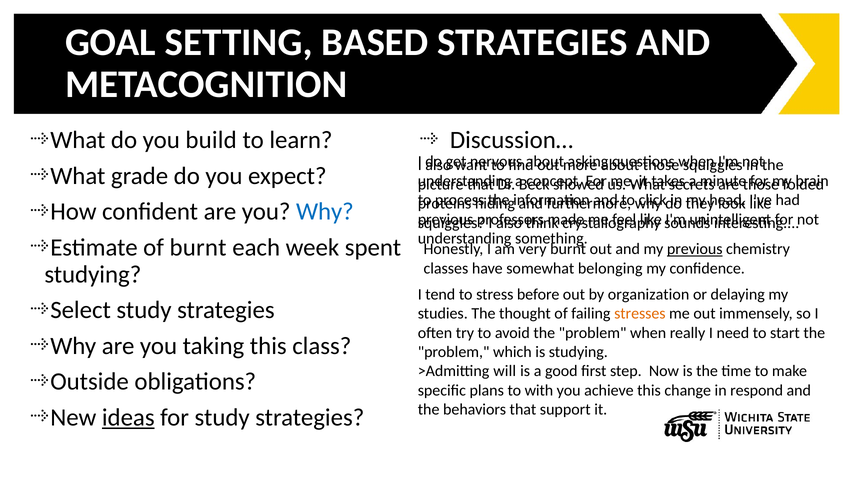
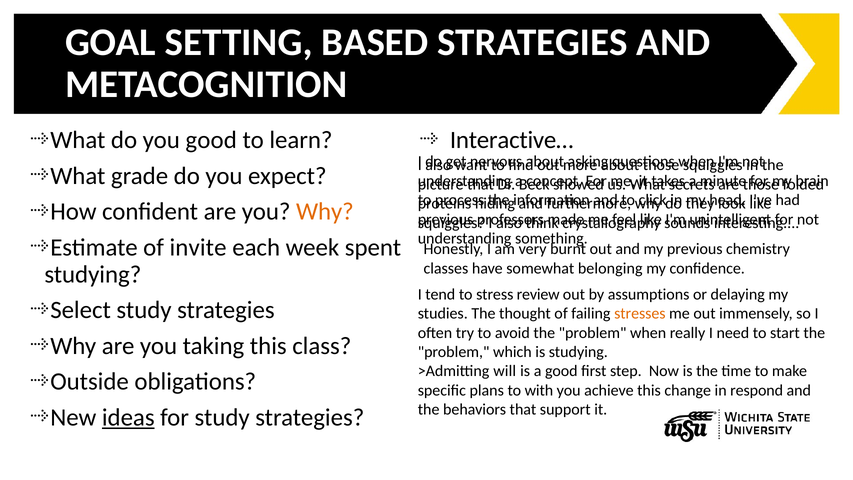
you build: build -> good (211, 140)
Discussion…: Discussion… -> Interactive… (512, 140)
Why colour: blue -> orange (325, 212)
of burnt: burnt -> invite (198, 247)
previous underline: present -> none (695, 249)
before: before -> review (538, 294)
organization: organization -> assumptions (649, 294)
